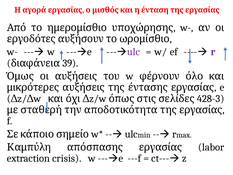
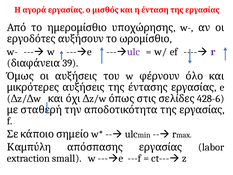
428-3: 428-3 -> 428-6 (209, 98)
crisis: crisis -> small (67, 158)
